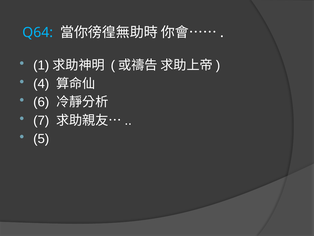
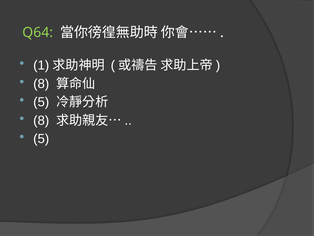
Q64 colour: light blue -> light green (38, 32)
4: 4 -> 8 (41, 84)
6: 6 -> 5 (41, 102)
7: 7 -> 8 (41, 120)
